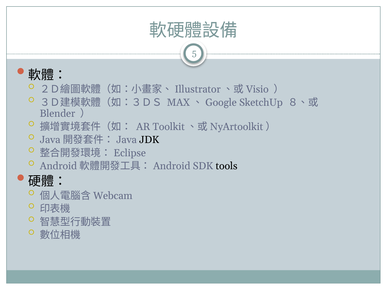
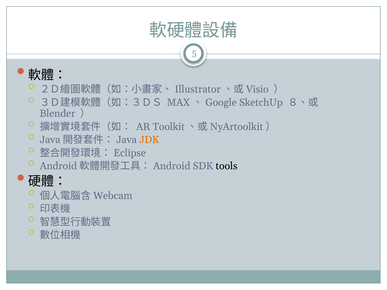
JDK colour: black -> orange (149, 140)
